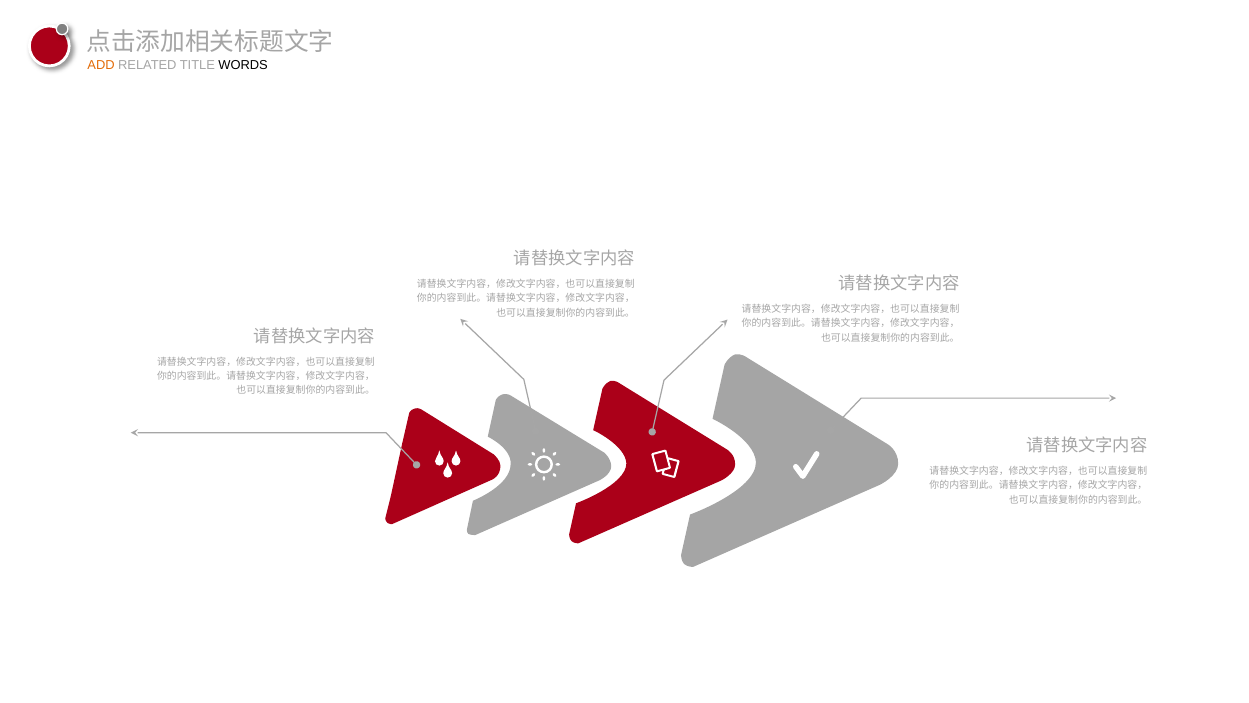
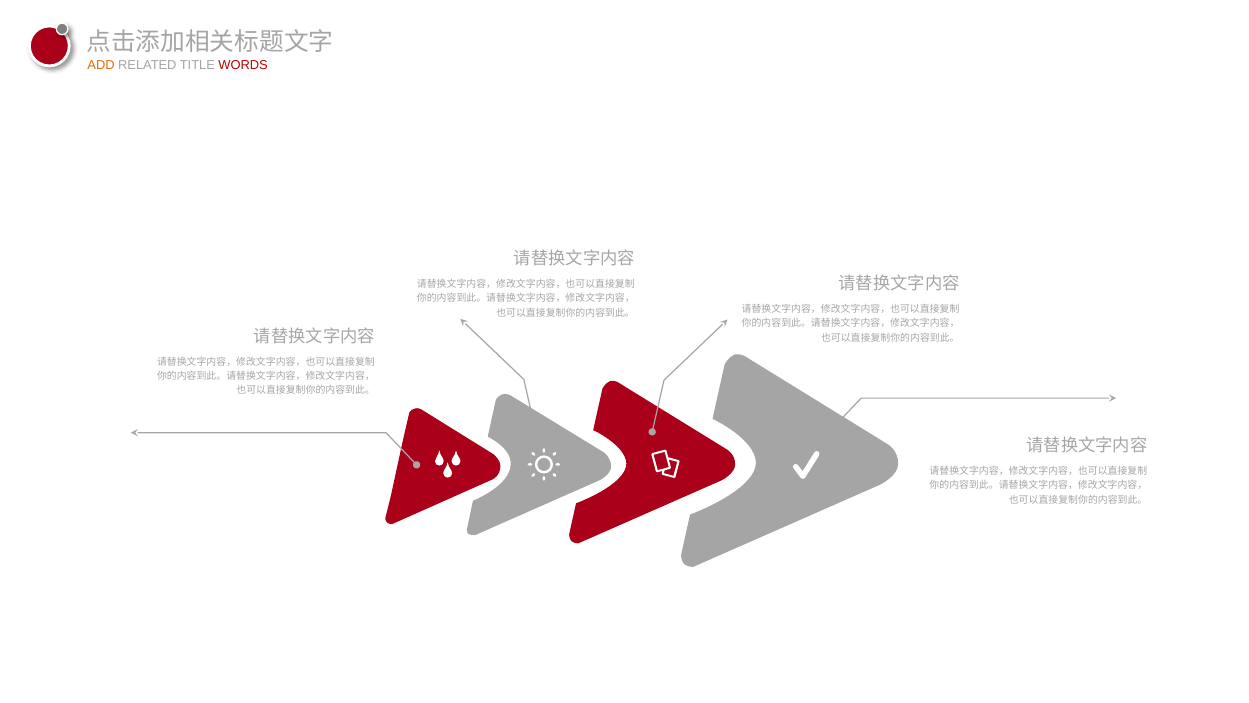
WORDS colour: black -> red (243, 66)
